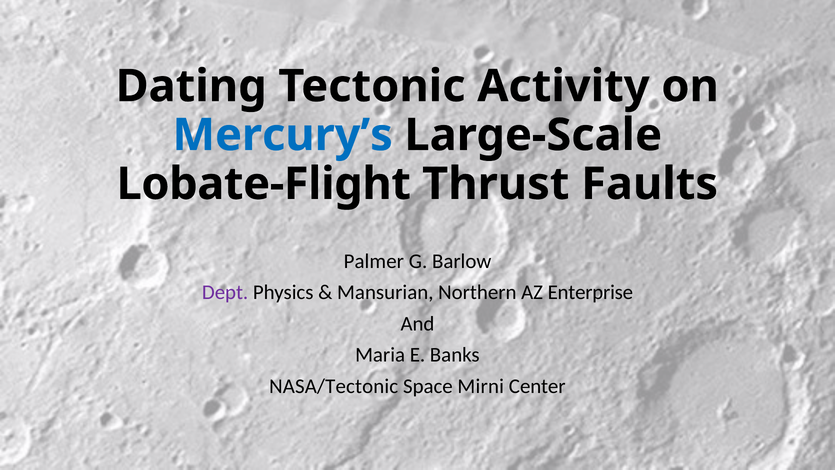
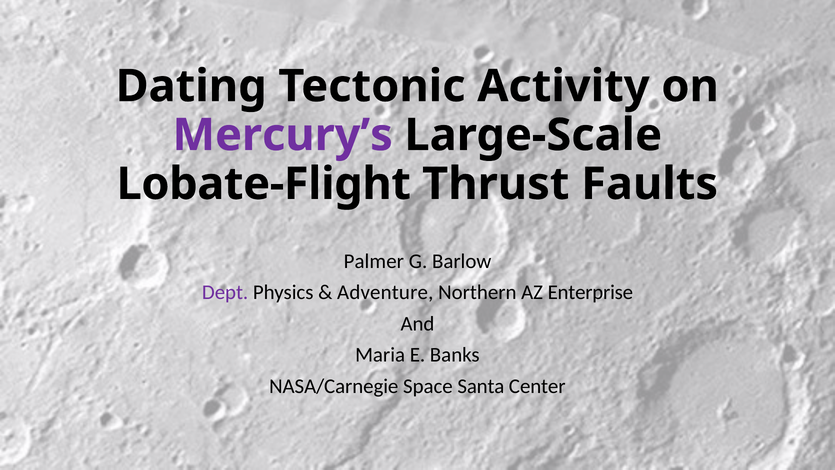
Mercury’s colour: blue -> purple (283, 135)
Mansurian: Mansurian -> Adventure (385, 292)
NASA/Tectonic: NASA/Tectonic -> NASA/Carnegie (334, 386)
Mirni: Mirni -> Santa (481, 386)
